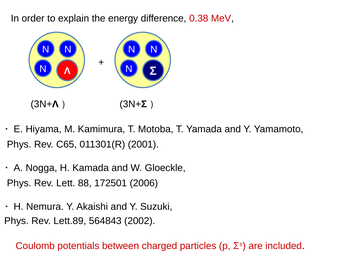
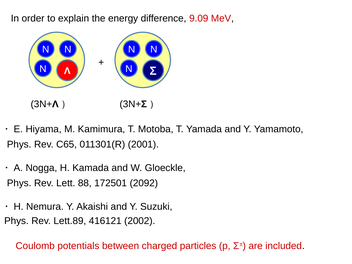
0.38: 0.38 -> 9.09 (199, 18)
2006: 2006 -> 2092 (144, 183)
564843: 564843 -> 416121 (105, 221)
